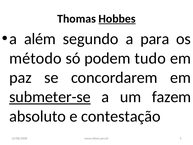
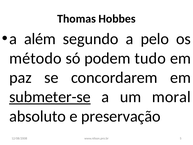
Hobbes underline: present -> none (117, 19)
para: para -> pelo (155, 39)
fazem: fazem -> moral (171, 97)
contestação: contestação -> preservação (121, 116)
